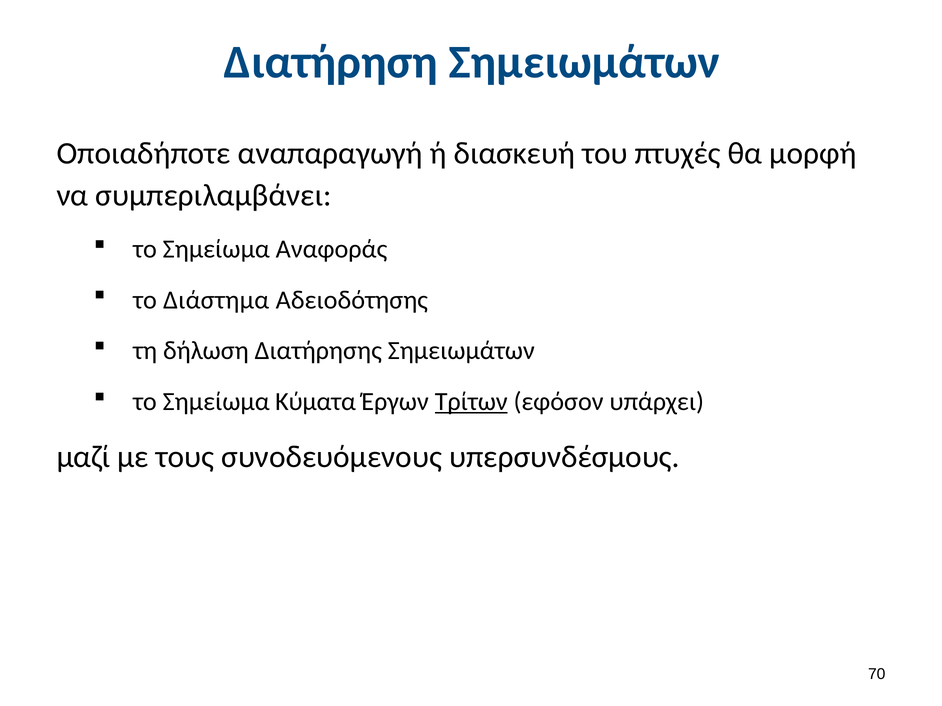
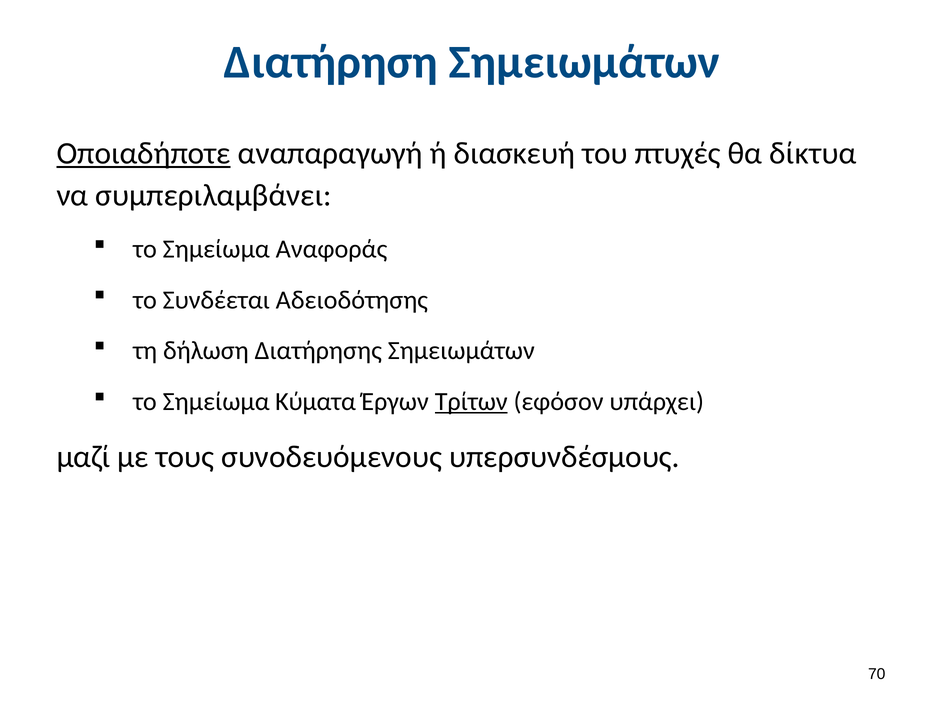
Οποιαδήποτε underline: none -> present (144, 154)
μορφή: μορφή -> δίκτυα (813, 154)
Διάστημα: Διάστημα -> Συνδέεται (216, 300)
